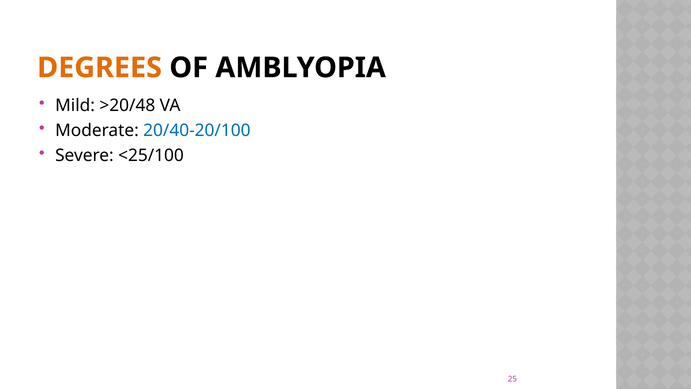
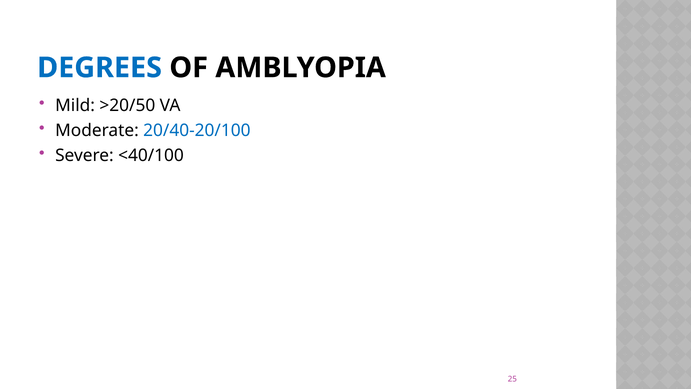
DEGREES colour: orange -> blue (100, 68)
>20/48: >20/48 -> >20/50 (127, 105)
<25/100: <25/100 -> <40/100 (151, 155)
